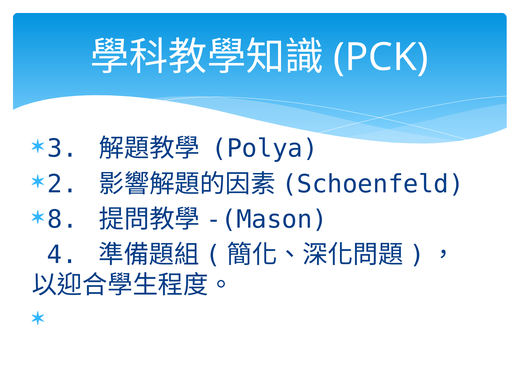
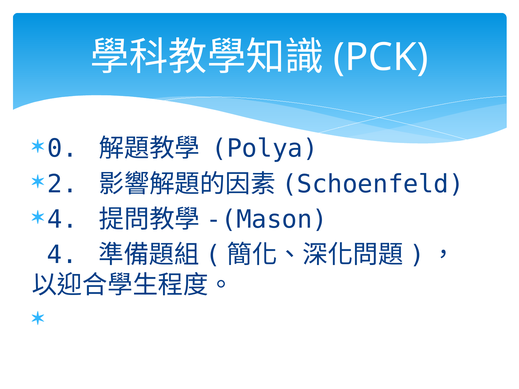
3: 3 -> 0 (62, 149)
8: 8 -> 4 (62, 220)
